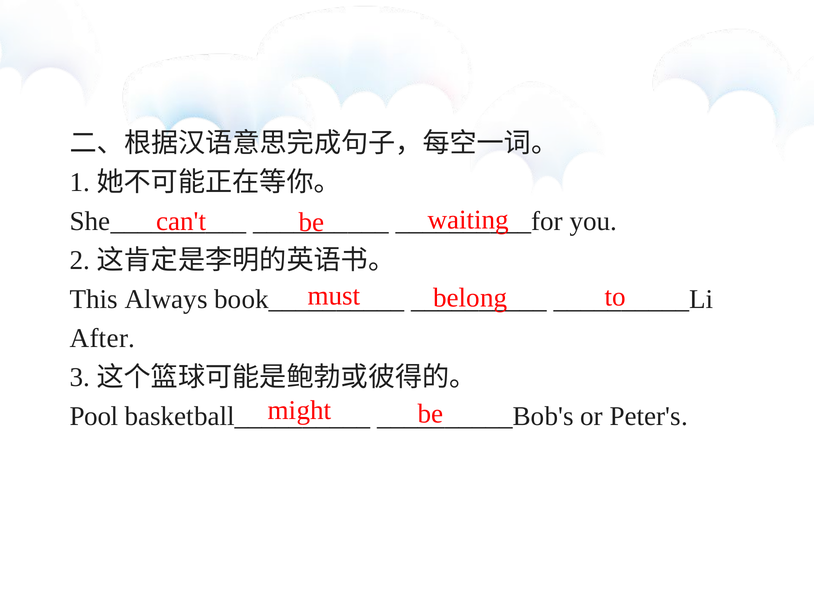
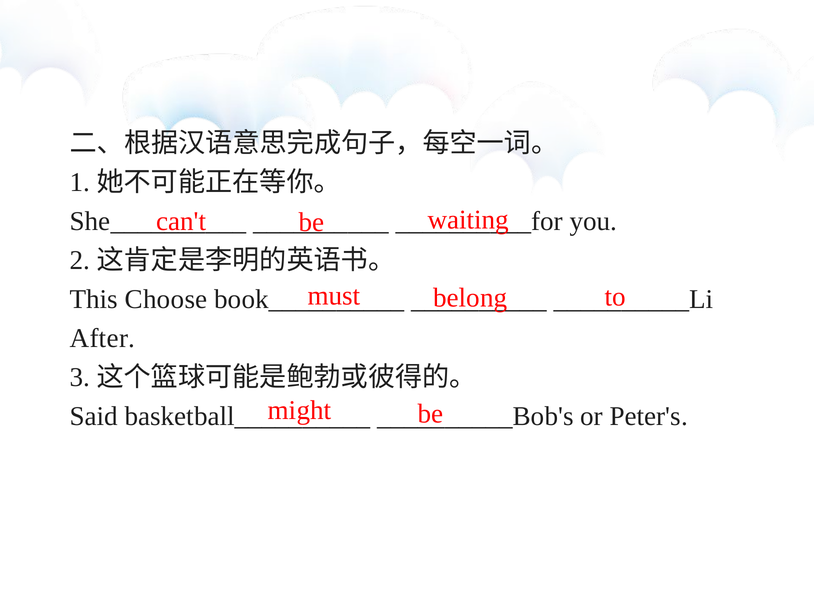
Always: Always -> Choose (166, 300)
Pool: Pool -> Said (94, 417)
